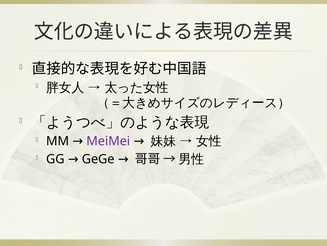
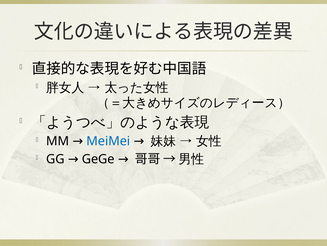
MeiMei colour: purple -> blue (108, 141)
